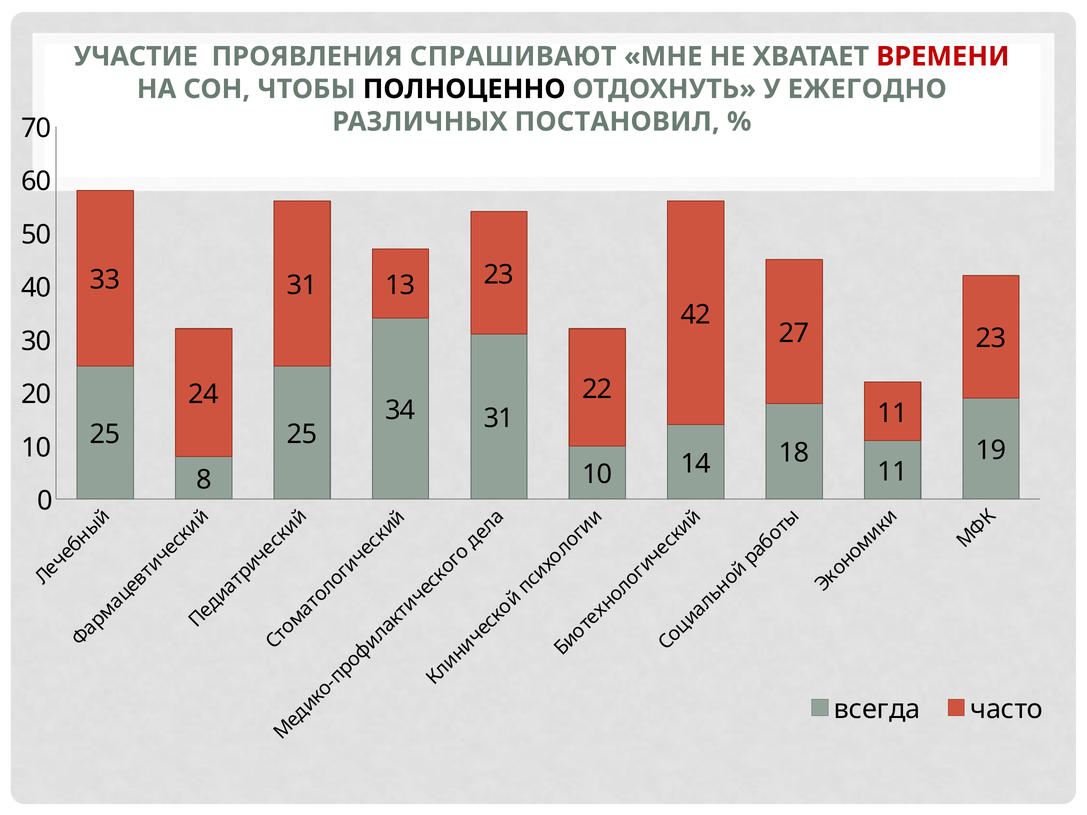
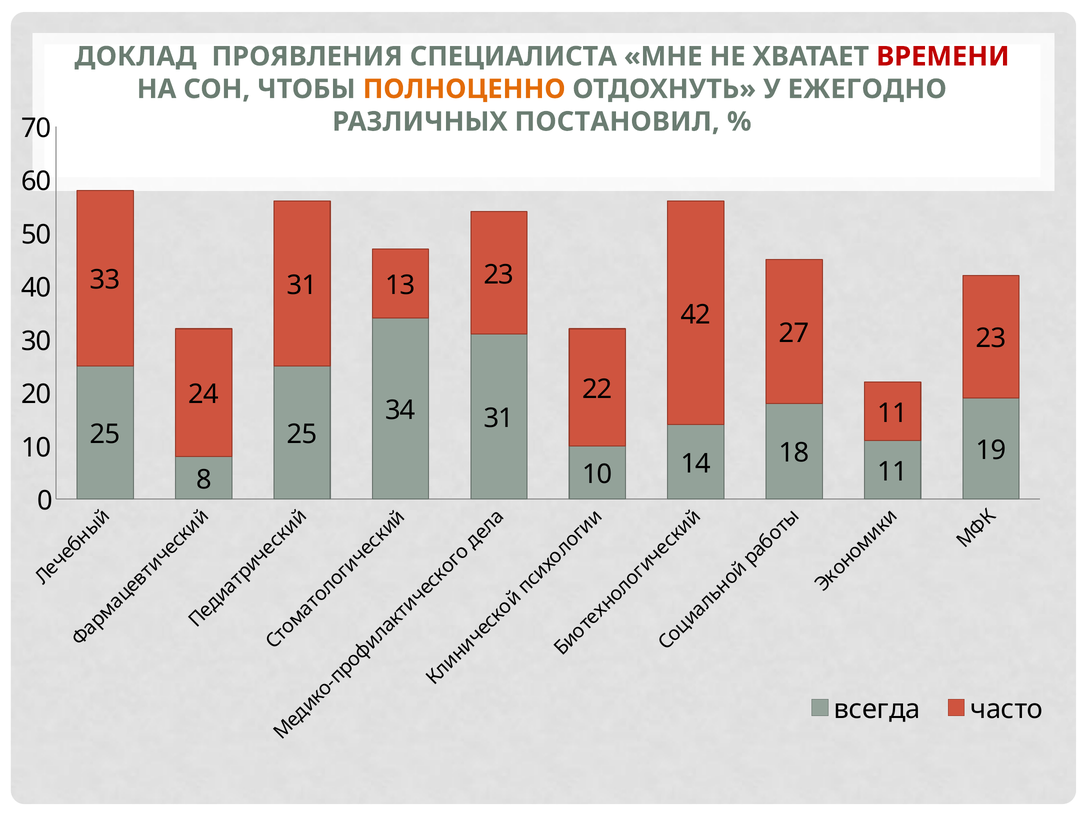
УЧАСТИЕ: УЧАСТИЕ -> ДОКЛАД (136, 57)
СПРАШИВАЮТ: СПРАШИВАЮТ -> СПЕЦИАЛИСТА (513, 57)
ПОЛНОЦЕННО colour: black -> orange (464, 89)
